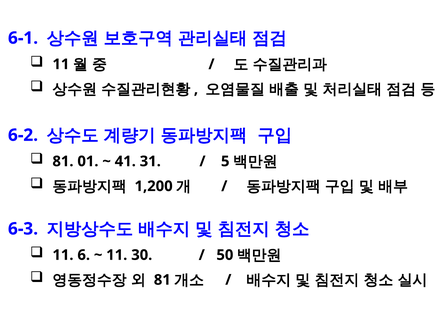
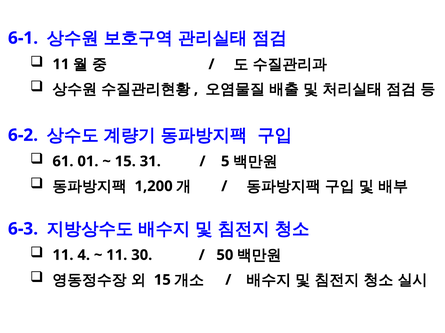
81: 81 -> 61 (63, 162)
41: 41 -> 15 (125, 162)
6: 6 -> 4 (84, 256)
81: 81 -> 15 (162, 280)
